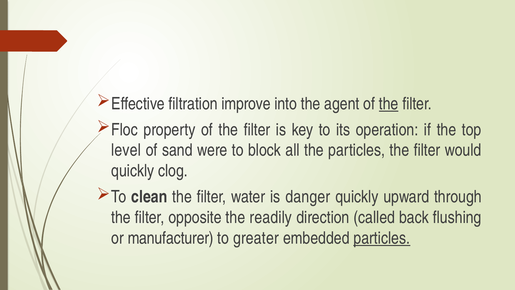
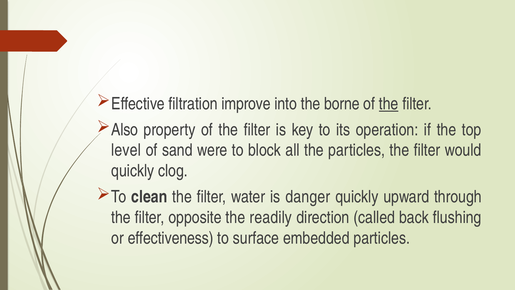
agent: agent -> borne (342, 104)
Floc: Floc -> Also (125, 130)
manufacturer: manufacturer -> effectiveness (171, 238)
greater: greater -> surface (256, 238)
particles underline: present -> none (382, 238)
